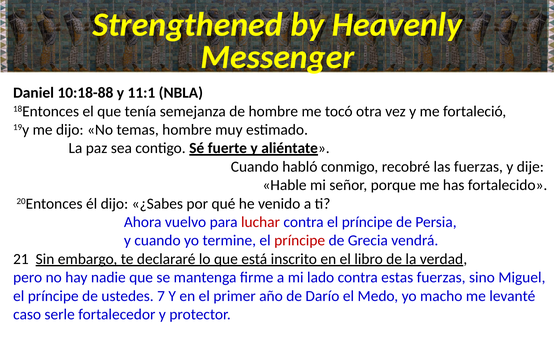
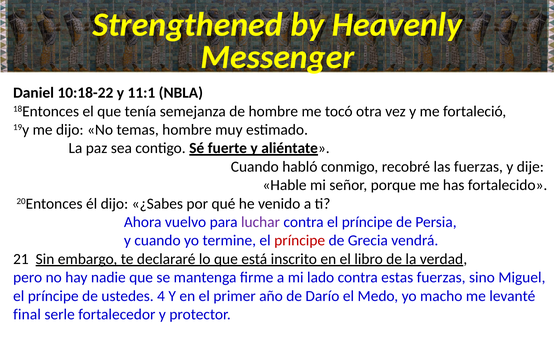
10:18-88: 10:18-88 -> 10:18-22 (85, 93)
luchar colour: red -> purple (261, 222)
7: 7 -> 4 (161, 296)
caso: caso -> final (27, 315)
